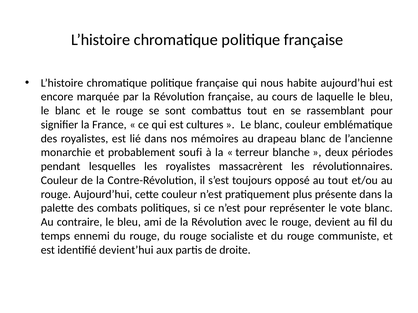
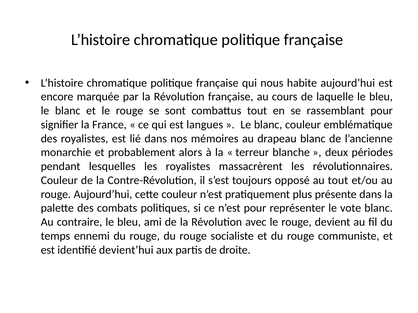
cultures: cultures -> langues (205, 125)
soufi: soufi -> alors (191, 153)
